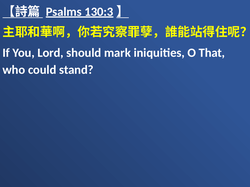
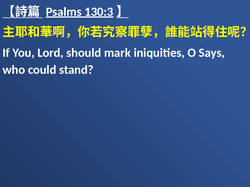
That: That -> Says (212, 53)
